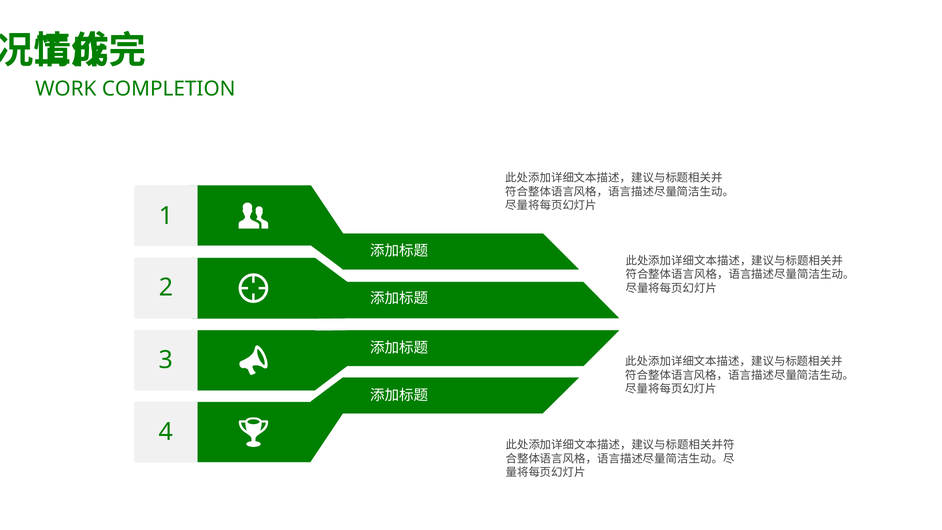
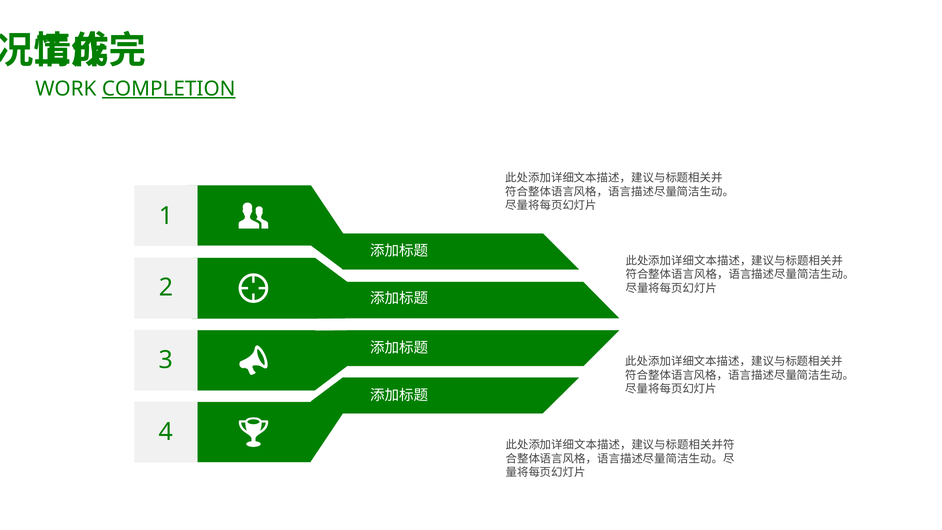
COMPLETION underline: none -> present (169, 89)
